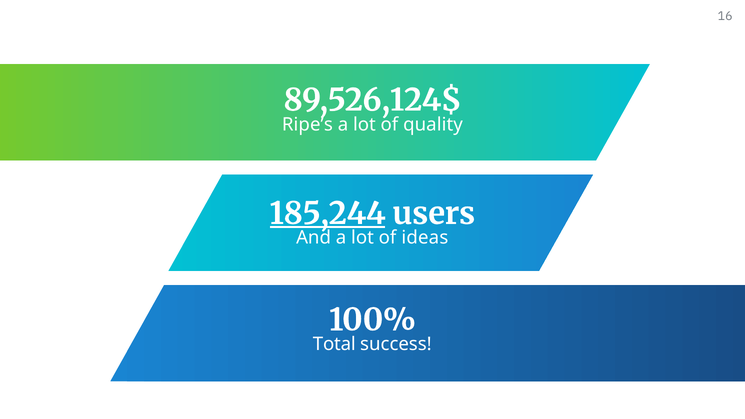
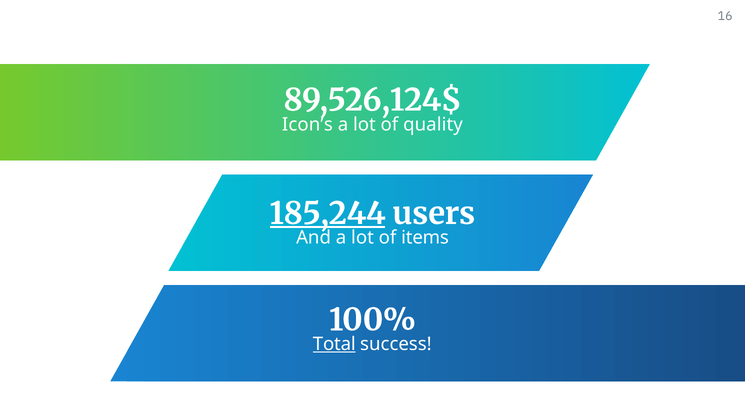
Ripe’s: Ripe’s -> Icon’s (307, 124)
ideas: ideas -> items (425, 238)
Total underline: none -> present (334, 344)
